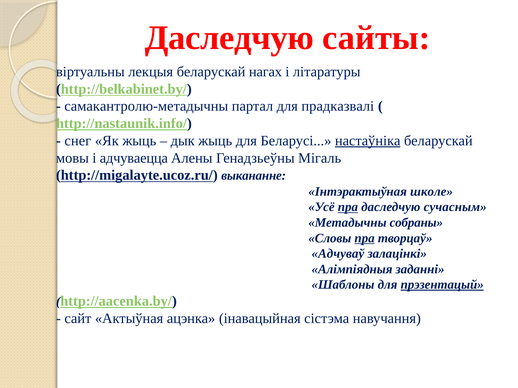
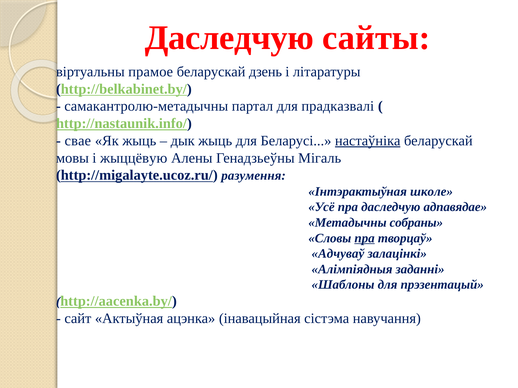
лекцыя: лекцыя -> прамое (151, 72)
нагах: нагах -> дзень (265, 72)
снег: снег -> свае (78, 141)
адчуваецца: адчуваецца -> жыццёвую (134, 158)
выкананне: выкананне -> разумення (254, 176)
пра underline: present -> none (348, 207)
сучасным: сучасным -> адпавядае (455, 207)
прэзентацый underline: present -> none (442, 285)
